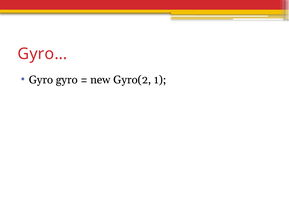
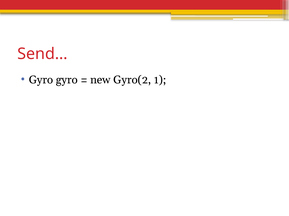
Gyro…: Gyro… -> Send… (42, 54)
